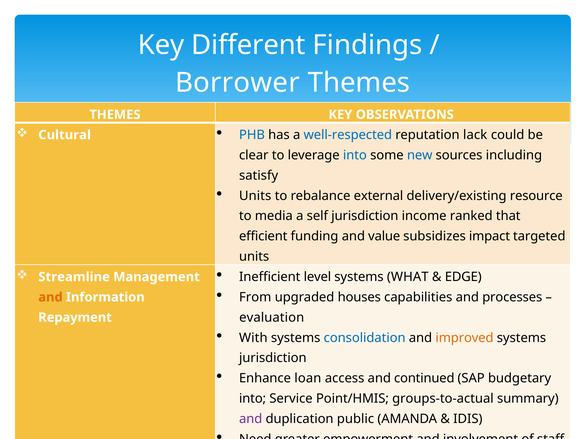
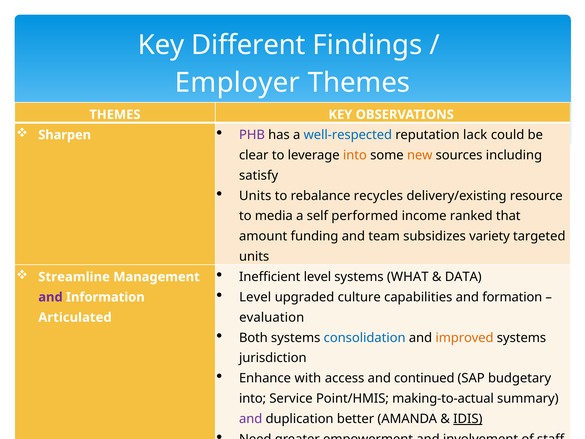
Borrower: Borrower -> Employer (237, 83)
Cultural: Cultural -> Sharpen (65, 135)
PHB colour: blue -> purple (252, 135)
into colour: blue -> orange (355, 155)
new colour: blue -> orange (420, 155)
external: external -> recycles (378, 196)
self jurisdiction: jurisdiction -> performed (365, 216)
efficient: efficient -> amount (263, 236)
value: value -> team (384, 236)
impact: impact -> variety (489, 236)
EDGE: EDGE -> DATA (463, 277)
From: From -> Level (255, 297)
houses: houses -> culture (359, 297)
processes: processes -> formation (512, 297)
and colour: orange -> purple (50, 297)
Repayment: Repayment -> Articulated (75, 317)
With: With -> Both (253, 338)
loan: loan -> with (308, 378)
groups-to-actual: groups-to-actual -> making-to-actual (443, 398)
public: public -> better (356, 419)
IDIS underline: none -> present (468, 419)
